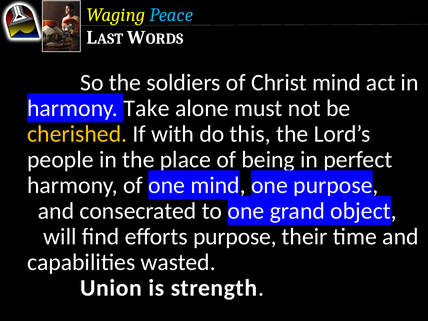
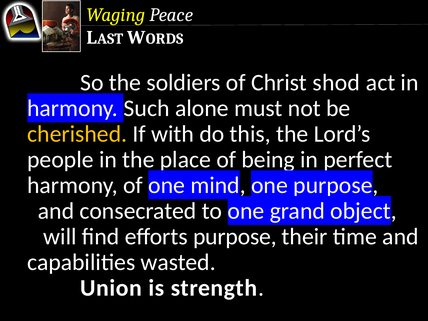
Peace colour: light blue -> white (171, 15)
Christ mind: mind -> shod (336, 83)
Take: Take -> Such (147, 108)
